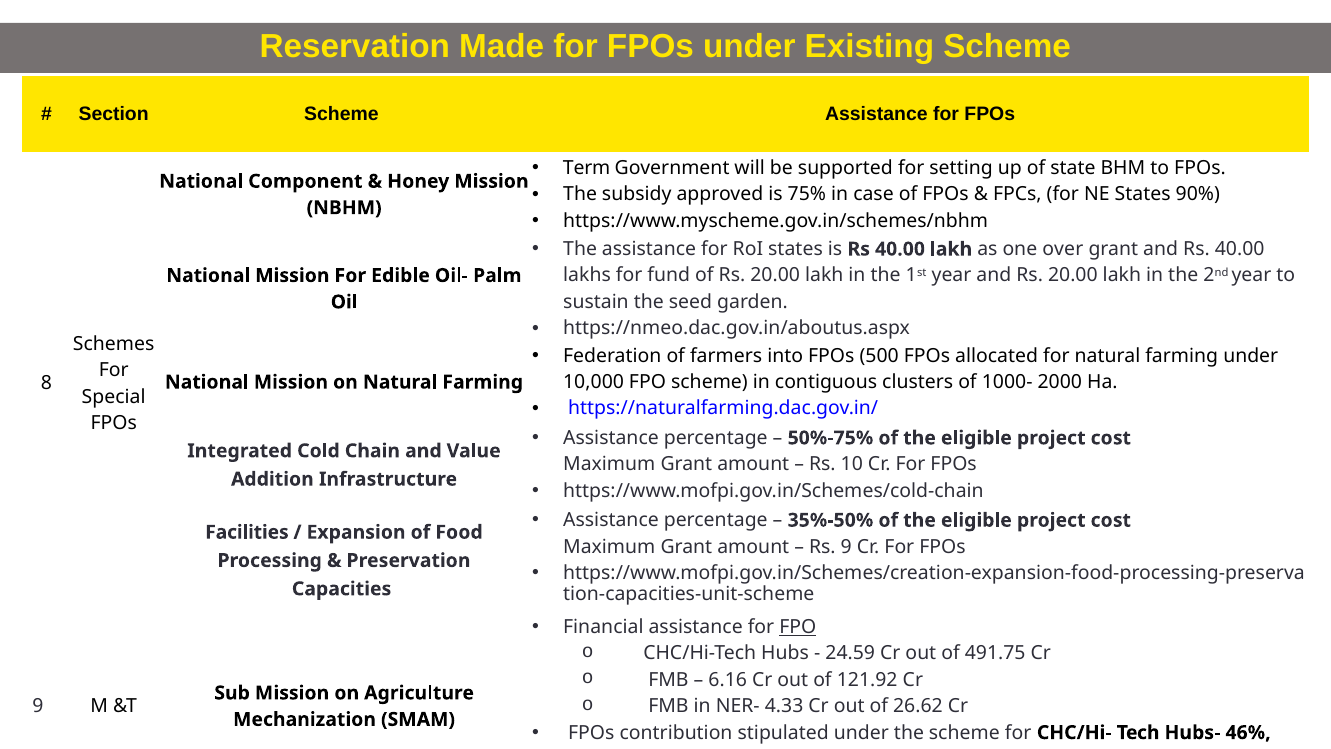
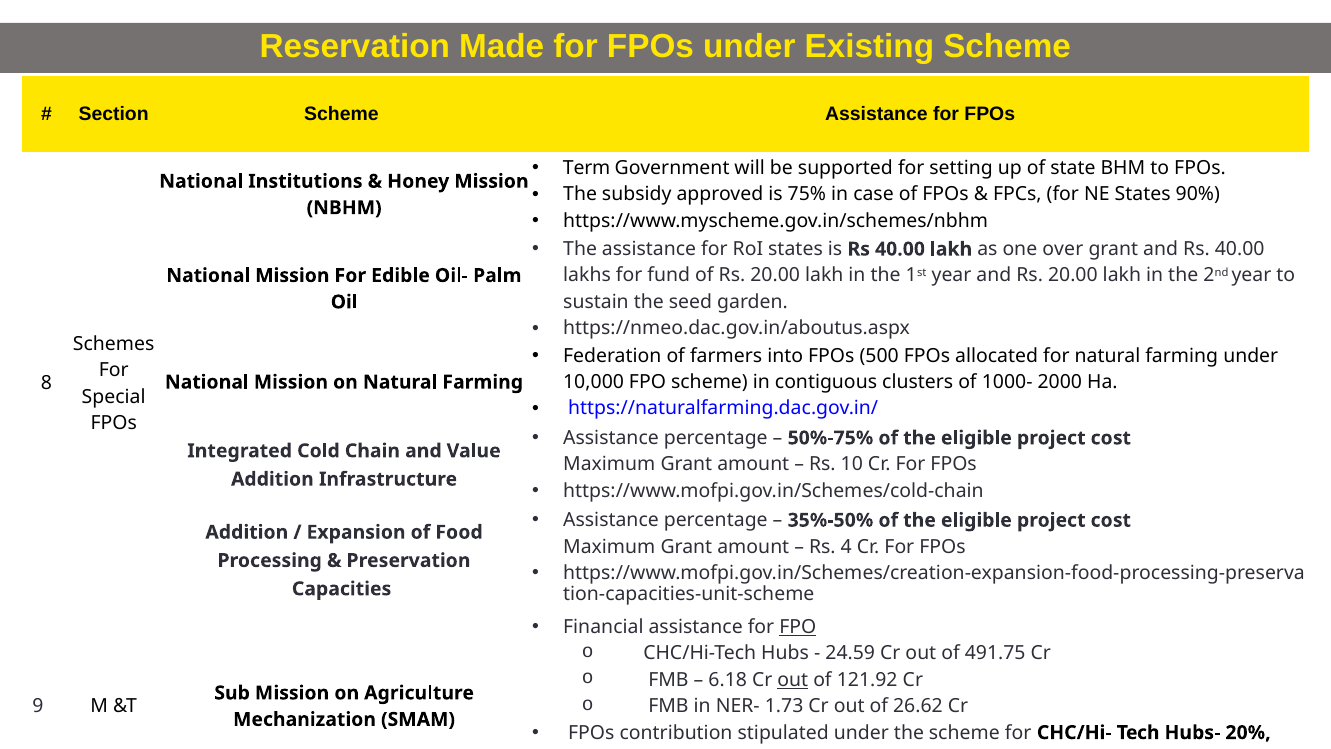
Component: Component -> Institutions (305, 181)
Facilities: Facilities -> Addition (247, 532)
Rs 9: 9 -> 4 (846, 547)
6.16: 6.16 -> 6.18 (728, 679)
out underline: none -> present (793, 679)
4.33: 4.33 -> 1.73 (784, 706)
Hubs- 46%: 46% -> 20% (1248, 732)
